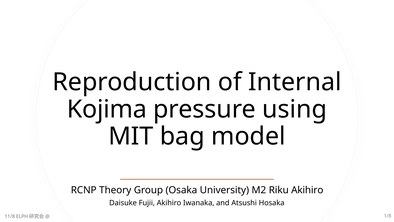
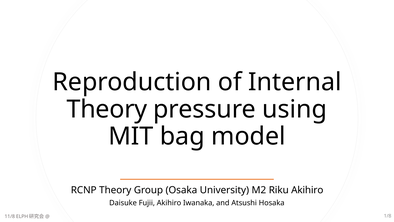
Kojima: Kojima -> Theory (107, 109)
